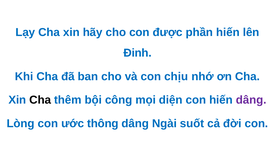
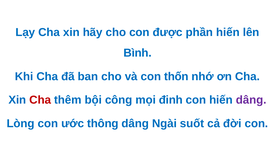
Đinh: Đinh -> Bình (138, 53)
chịu: chịu -> thốn (176, 76)
Cha colour: black -> red (40, 100)
diện: diện -> đinh (171, 100)
